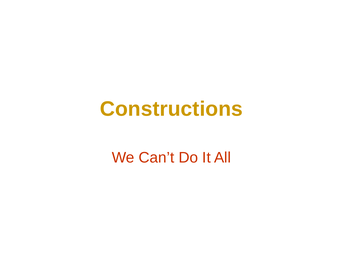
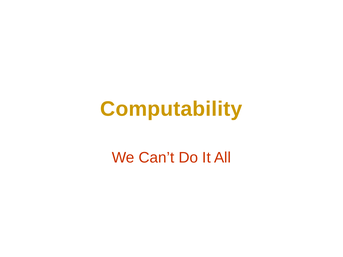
Constructions: Constructions -> Computability (171, 109)
